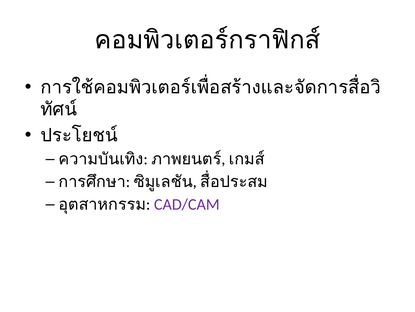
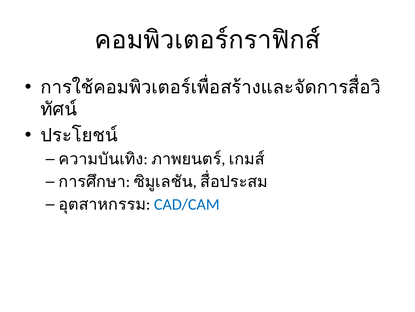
CAD/CAM colour: purple -> blue (187, 204)
